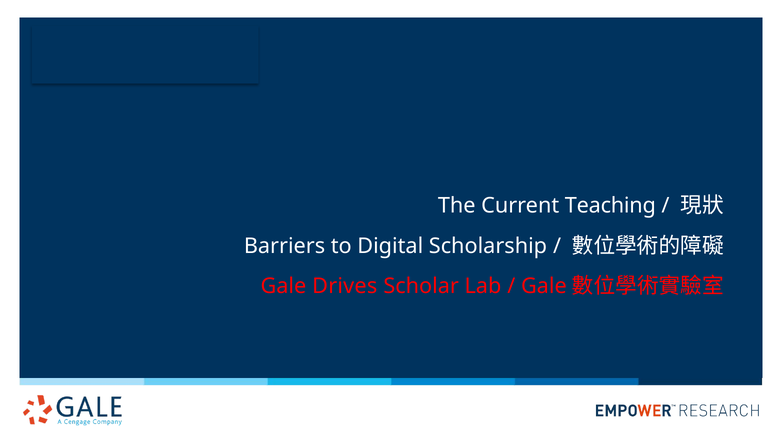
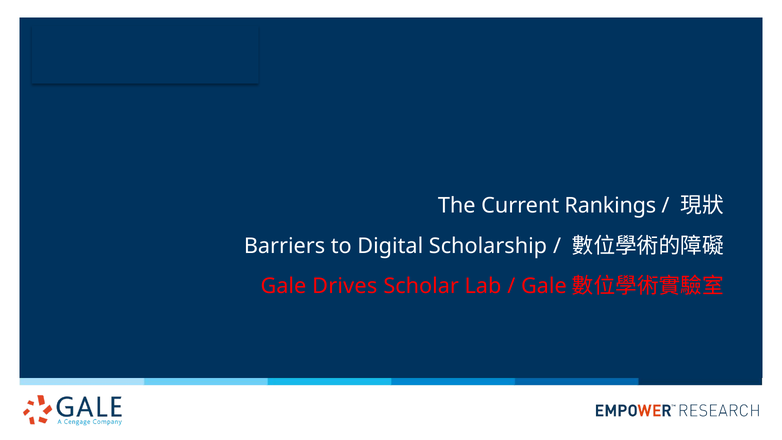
Teaching: Teaching -> Rankings (610, 206)
